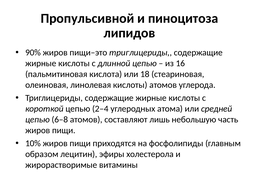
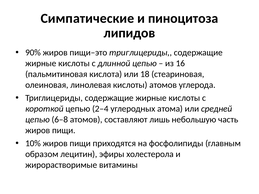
Пропульсивной: Пропульсивной -> Симпатические (87, 18)
